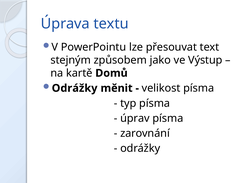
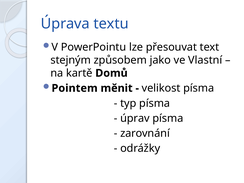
Výstup: Výstup -> Vlastní (205, 60)
Odrážky: Odrážky -> Pointem (75, 88)
